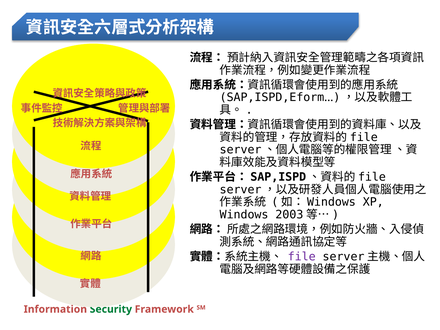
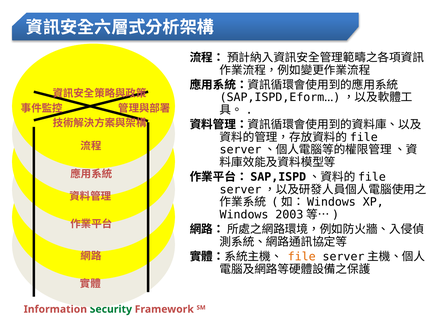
file colour: purple -> orange (302, 257)
